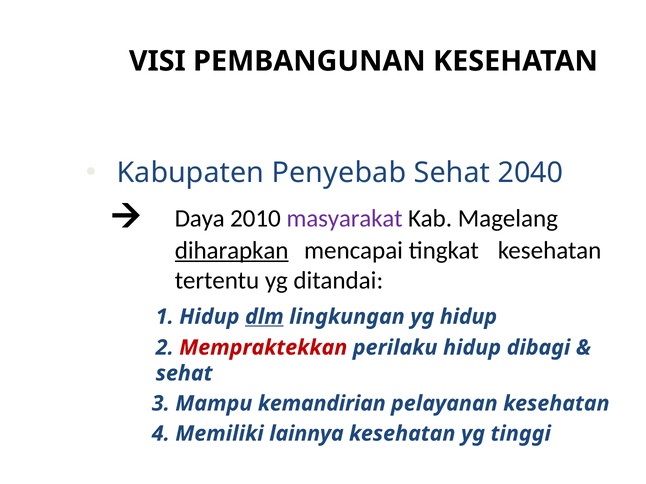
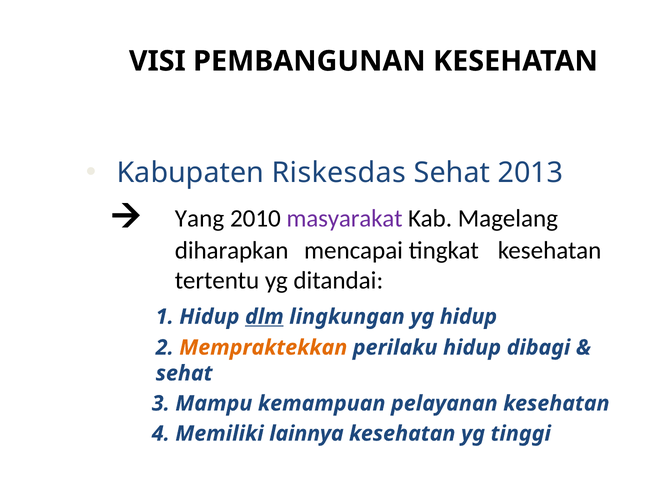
Penyebab: Penyebab -> Riskesdas (339, 173)
2040: 2040 -> 2013 (530, 173)
Daya: Daya -> Yang (200, 219)
diharapkan underline: present -> none (232, 250)
Mempraktekkan colour: red -> orange (263, 348)
kemandirian: kemandirian -> kemampuan (322, 404)
